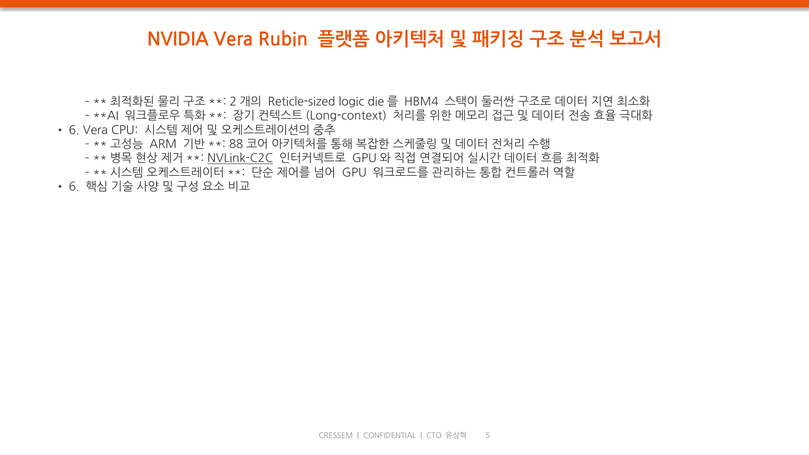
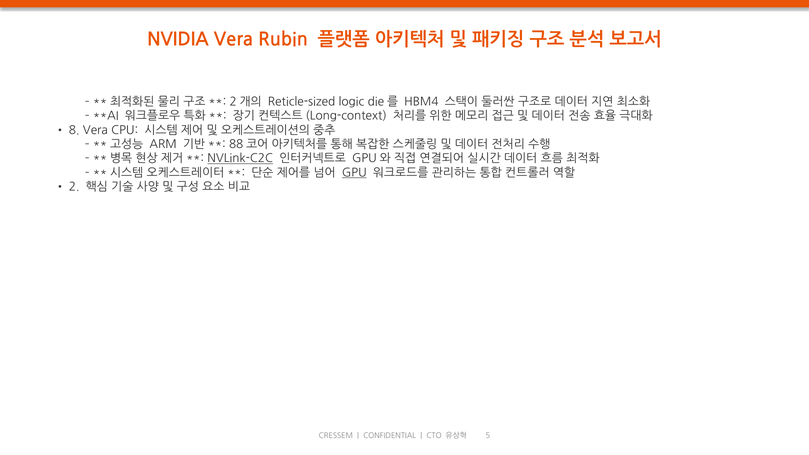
6: 6 -> 8 (74, 130)
GPU underline: none -> present (354, 173)
6: 6 -> 2 (74, 187)
